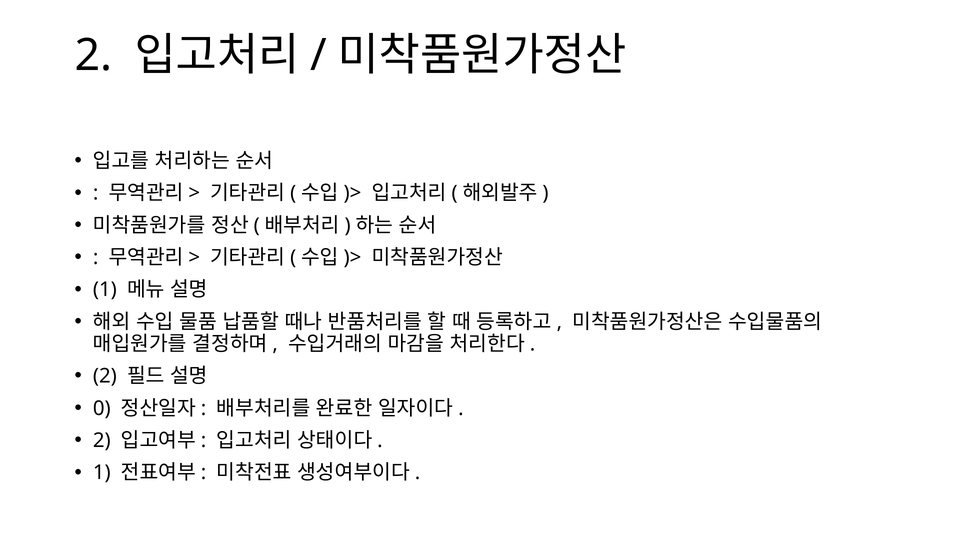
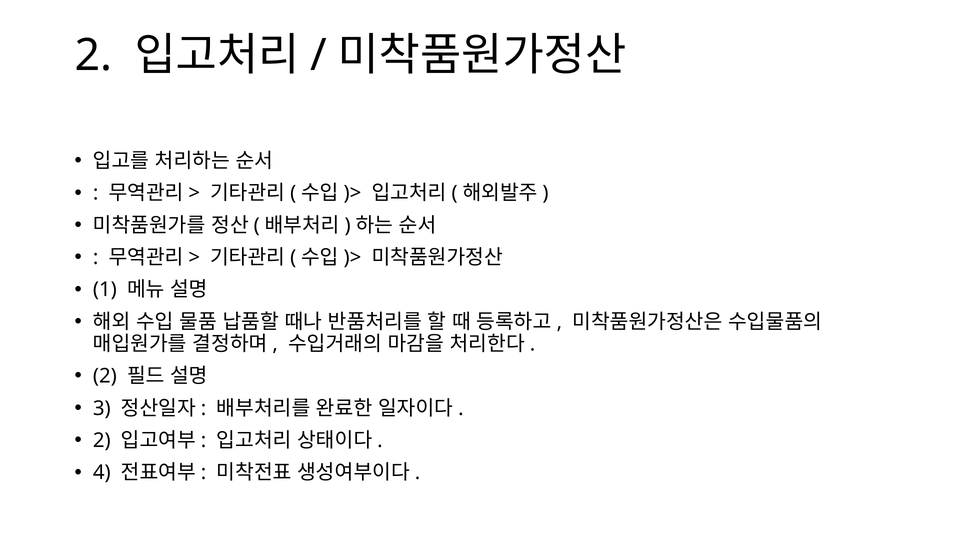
0: 0 -> 3 (102, 408)
1: 1 -> 4 (102, 473)
